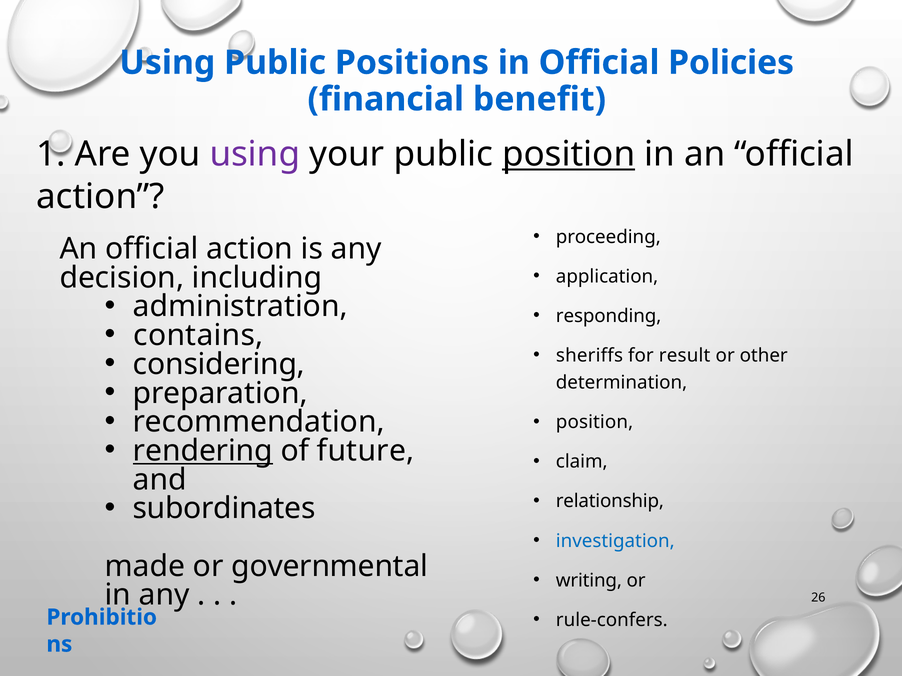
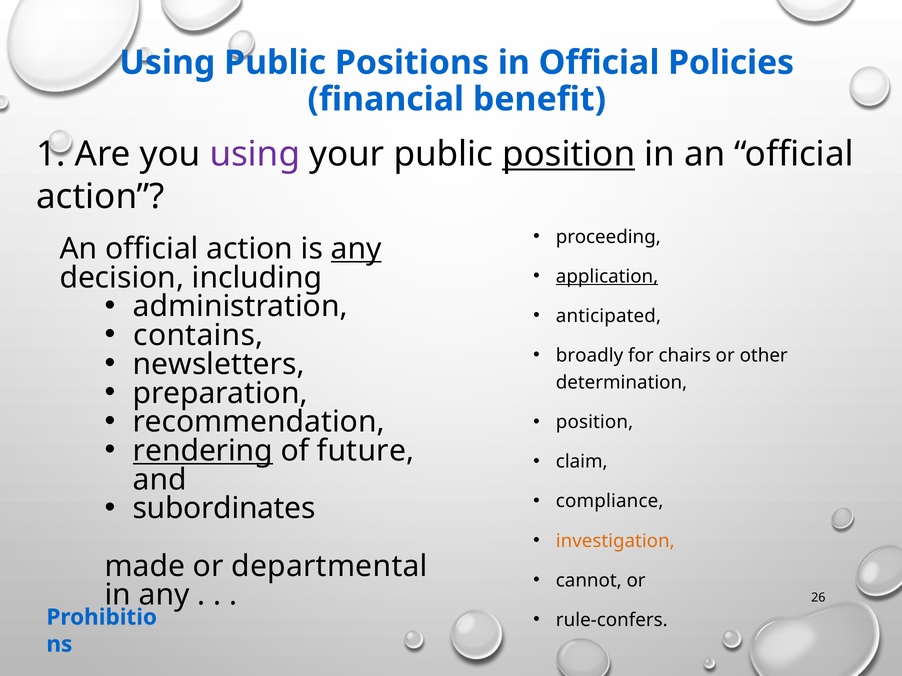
any underline: none -> present (356, 249)
application underline: none -> present (607, 277)
responding: responding -> anticipated (608, 316)
sheriffs: sheriffs -> broadly (590, 356)
result: result -> chairs (685, 356)
considering: considering -> newsletters (219, 365)
relationship: relationship -> compliance (610, 502)
investigation colour: blue -> orange (615, 541)
governmental: governmental -> departmental (329, 567)
writing: writing -> cannot (589, 581)
